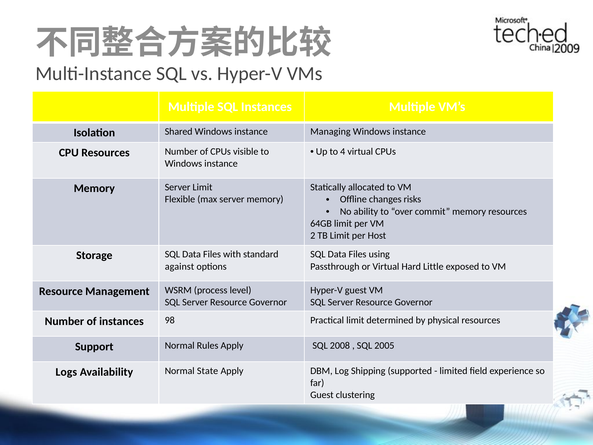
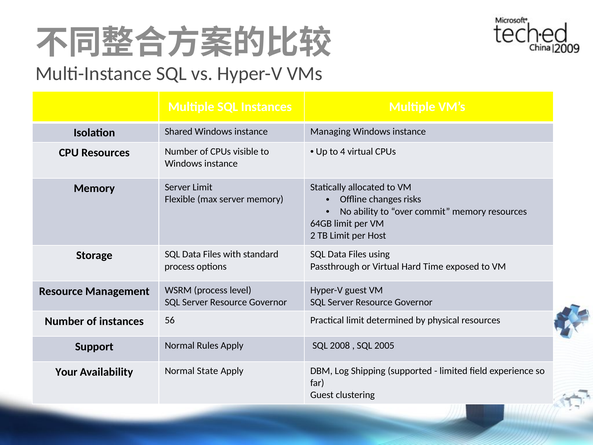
against: against -> process (180, 266)
Little: Little -> Time (433, 266)
98: 98 -> 56 (170, 320)
Logs: Logs -> Your (66, 372)
